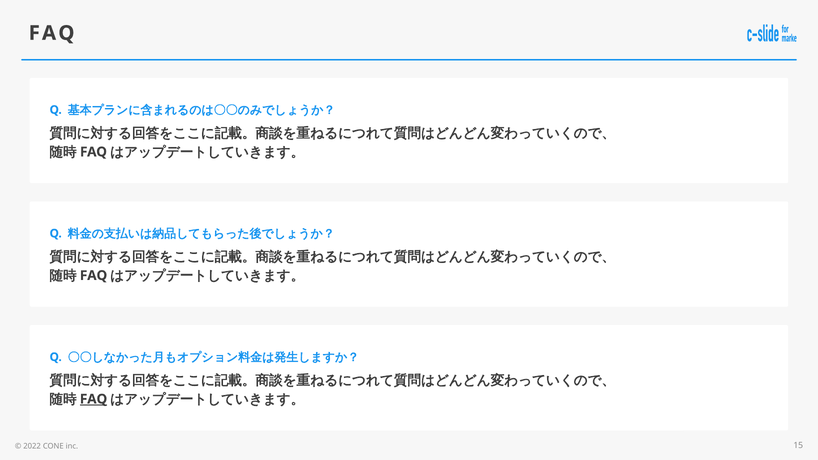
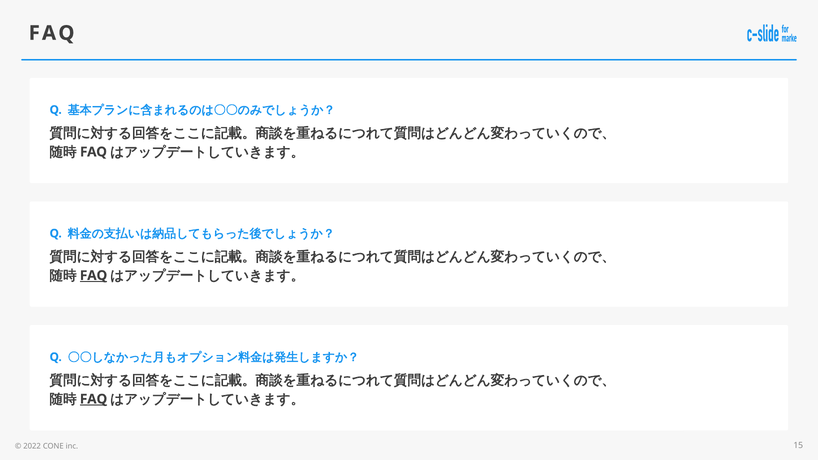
FAQ underline: none -> present (94, 276)
